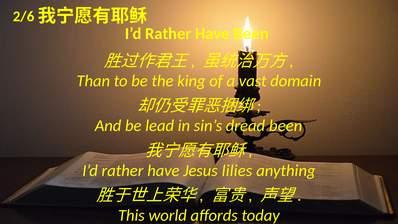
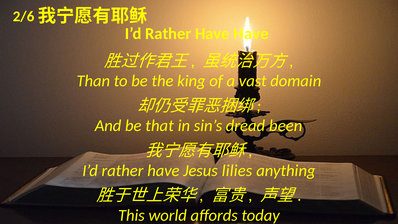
Have Been: Been -> Have (251, 34)
lead: lead -> that (160, 126)
